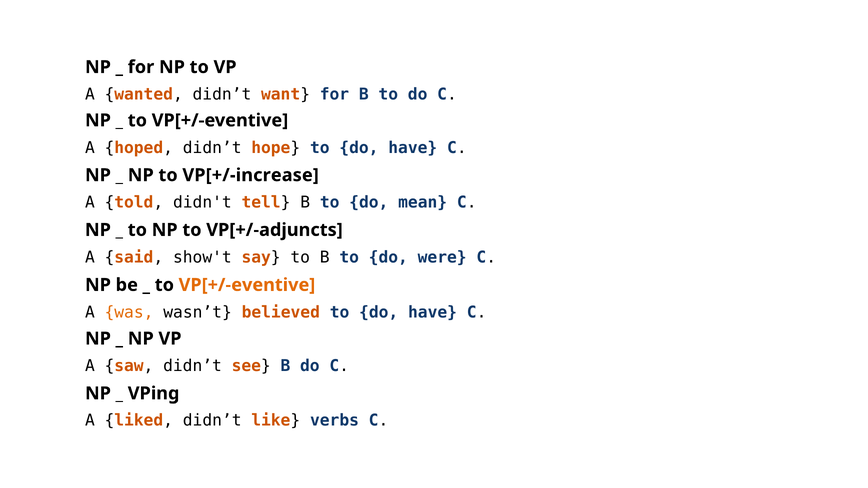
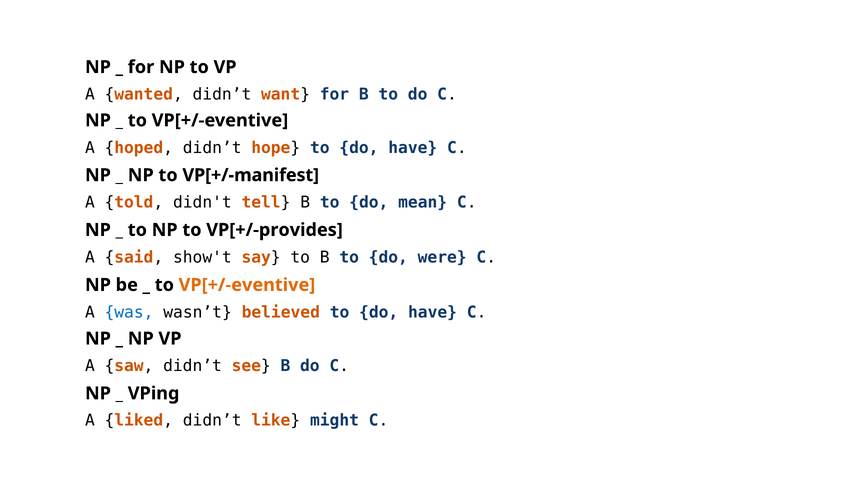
VP[+/-increase: VP[+/-increase -> VP[+/-manifest (251, 175)
VP[+/-adjuncts: VP[+/-adjuncts -> VP[+/-provides (275, 230)
was colour: orange -> blue (129, 312)
verbs: verbs -> might (334, 421)
